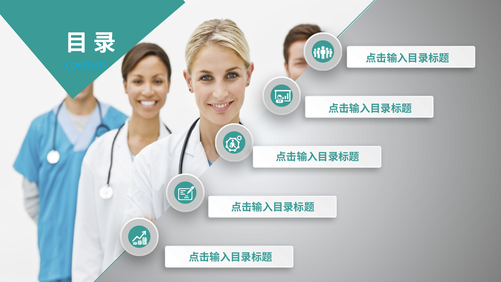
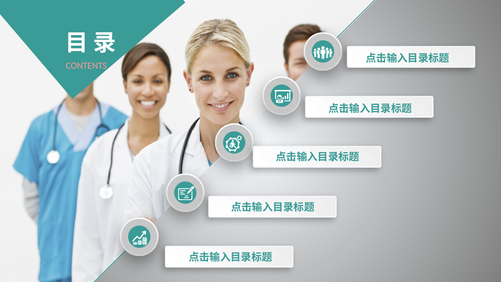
CONTENTS colour: light blue -> pink (86, 66)
